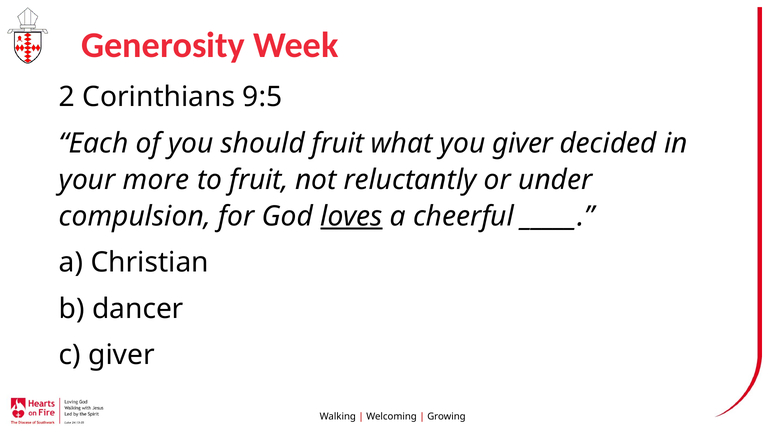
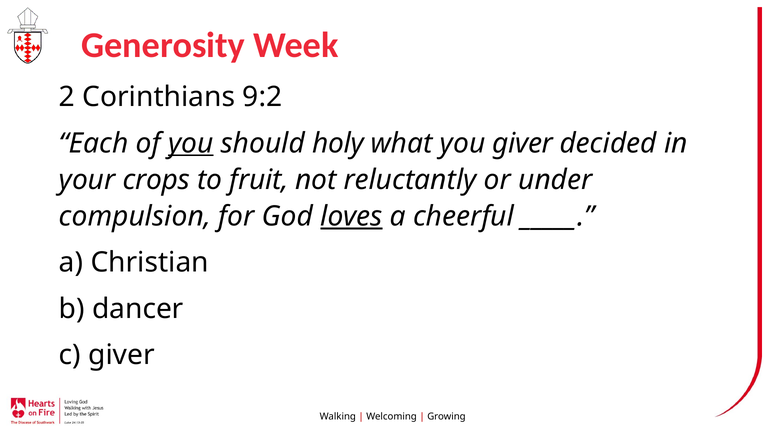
9:5: 9:5 -> 9:2 (262, 97)
you underline: none -> present (191, 143)
should fruit: fruit -> holy (338, 143)
more: more -> crops (156, 180)
